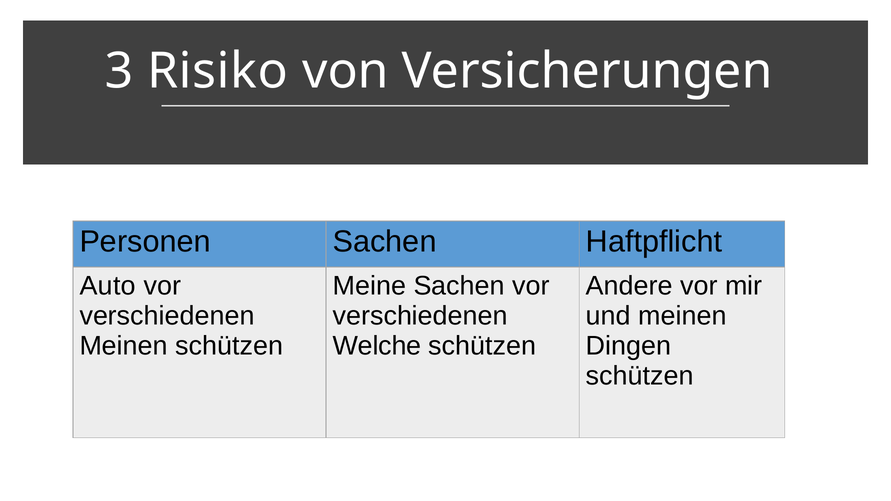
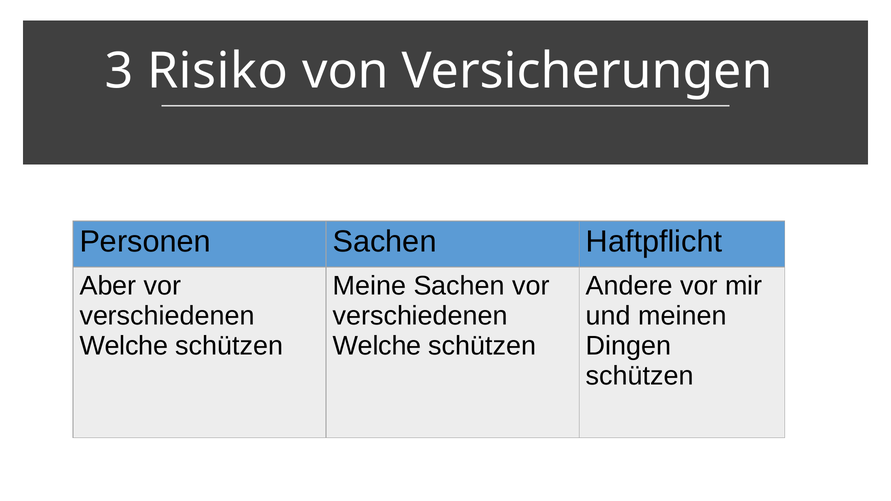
Auto: Auto -> Aber (108, 286)
Meinen: Meinen -> Welche (124, 346)
